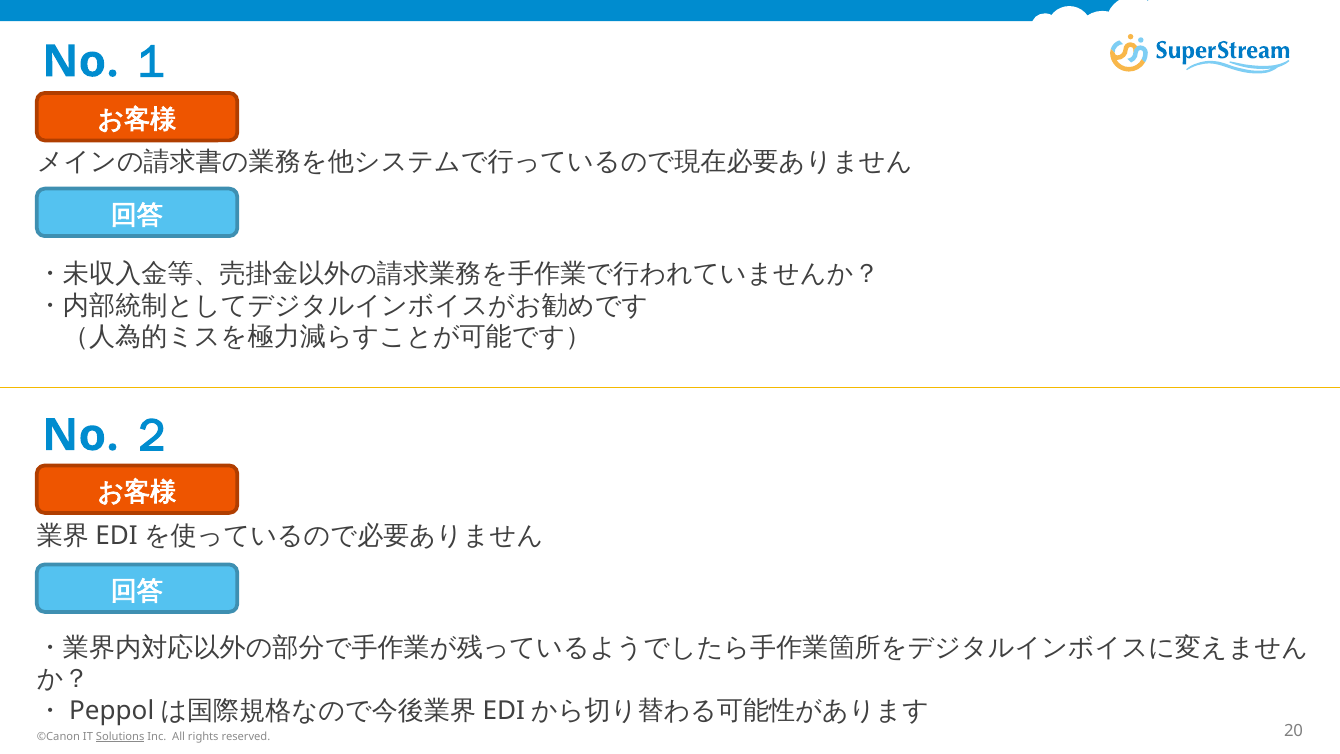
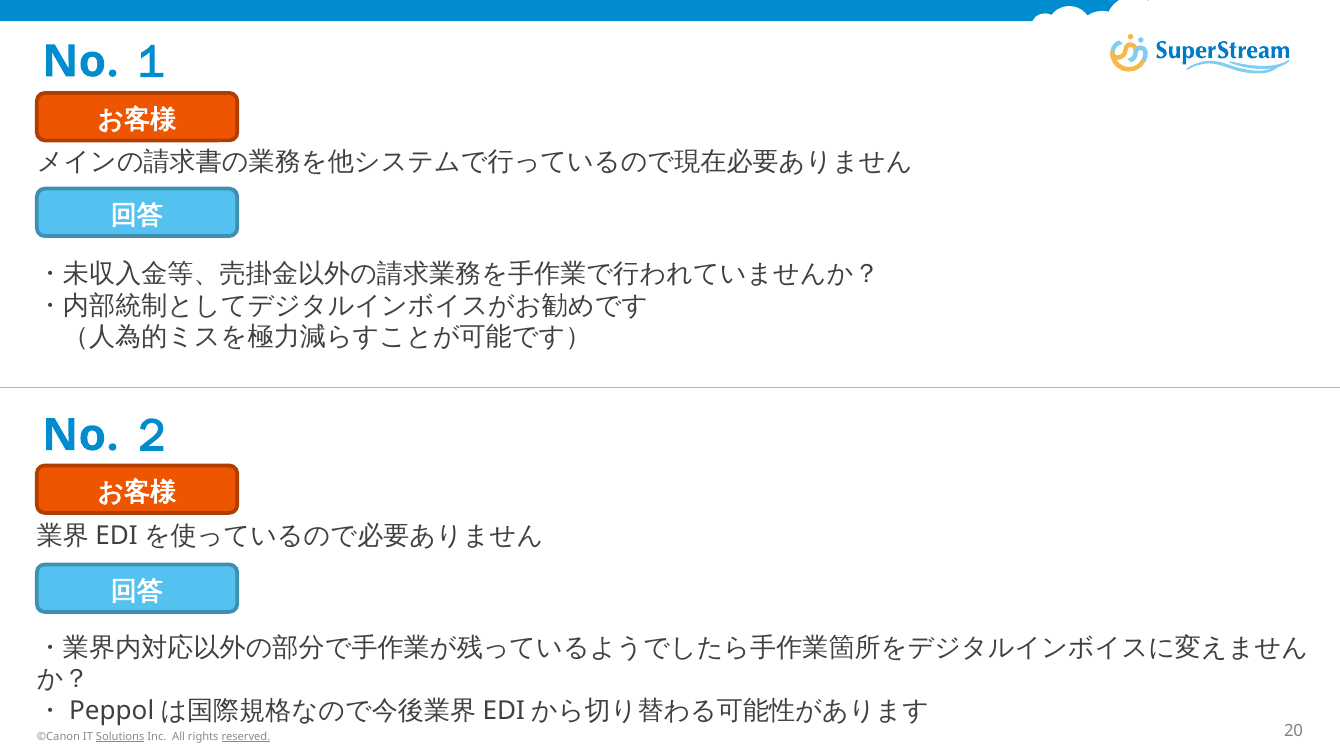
reserved underline: none -> present (246, 737)
